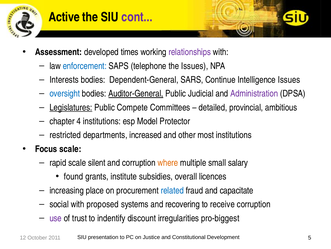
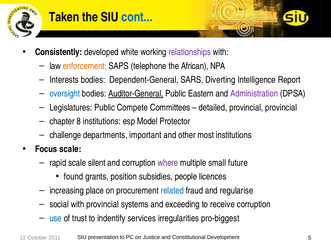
Active: Active -> Taken (64, 17)
cont colour: purple -> blue (137, 17)
Assessment: Assessment -> Consistently (59, 52)
times: times -> white (130, 52)
enforcement colour: blue -> orange (85, 66)
the Issues: Issues -> African (195, 66)
Continue: Continue -> Diverting (220, 80)
Intelligence Issues: Issues -> Report (289, 80)
Judicial: Judicial -> Eastern (201, 93)
Legislatures underline: present -> none (71, 107)
provincial ambitious: ambitious -> provincial (281, 107)
4: 4 -> 8 (79, 121)
restricted: restricted -> challenge (65, 135)
increased: increased -> important (145, 135)
where colour: orange -> purple (168, 162)
salary: salary -> future (238, 162)
institute: institute -> position (124, 176)
overall: overall -> people (186, 176)
capacitate: capacitate -> regularise (237, 190)
with proposed: proposed -> provincial (103, 204)
recovering: recovering -> exceeding (182, 204)
use colour: purple -> blue (56, 218)
discount: discount -> services (142, 218)
